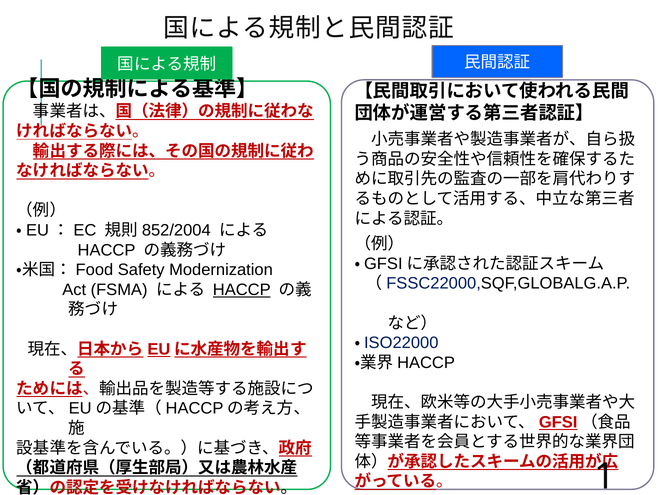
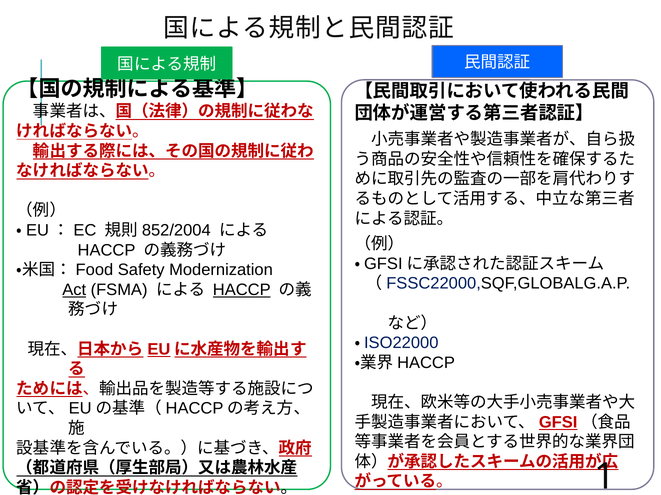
Act underline: none -> present (74, 290)
